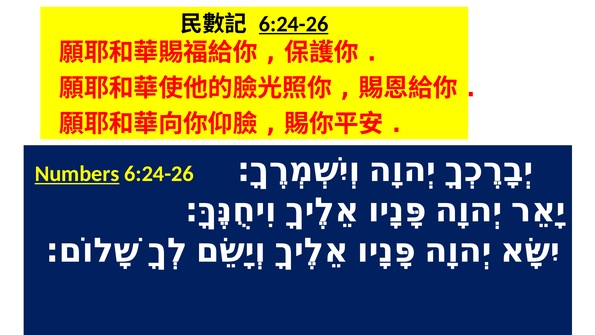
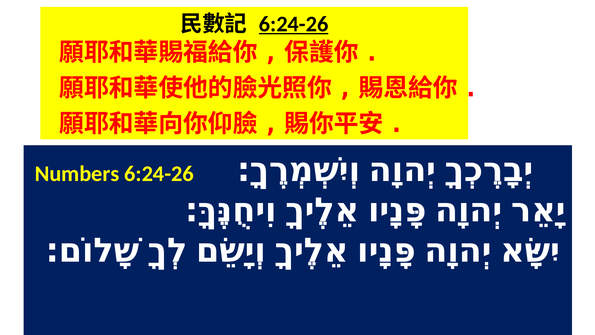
Numbers underline: present -> none (77, 174)
